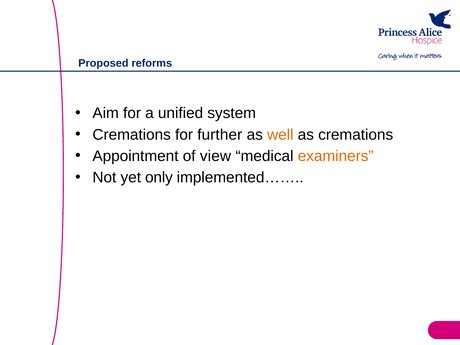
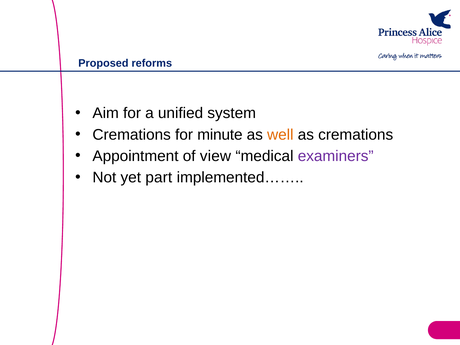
further: further -> minute (220, 135)
examiners colour: orange -> purple (336, 156)
only: only -> part (159, 178)
